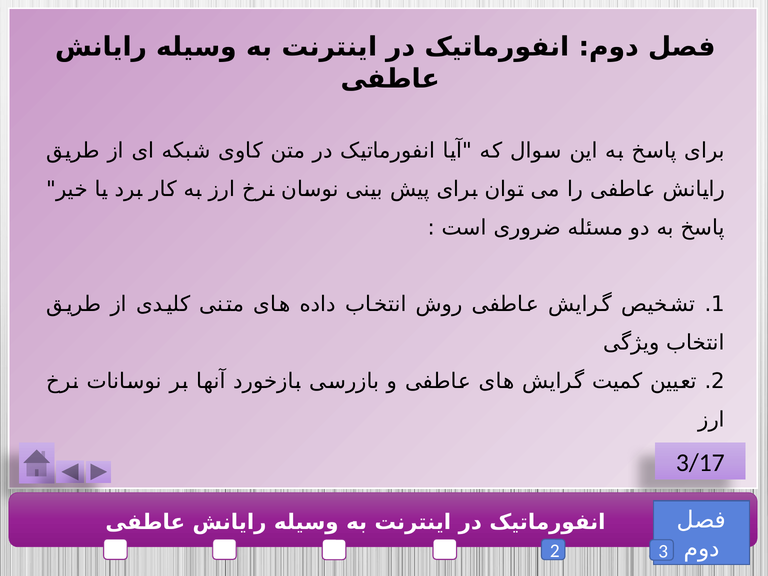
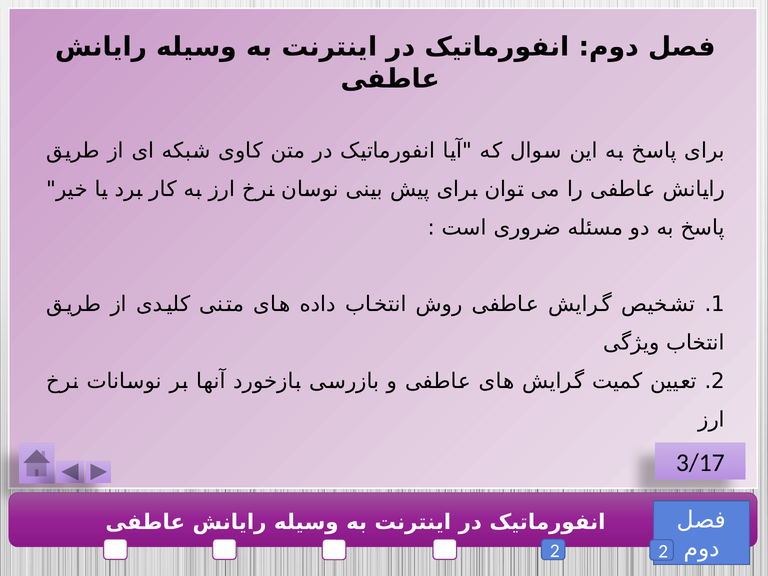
2 3: 3 -> 2 (663, 551)
